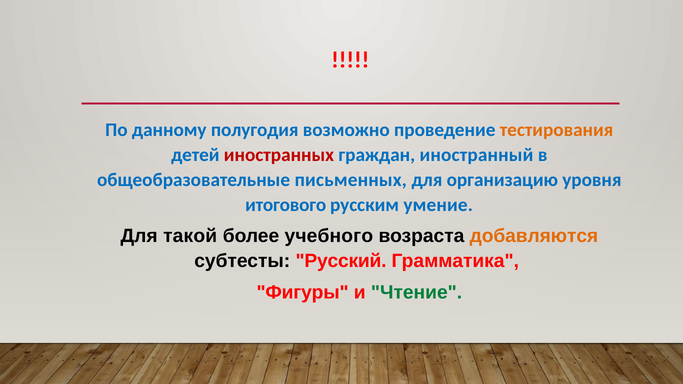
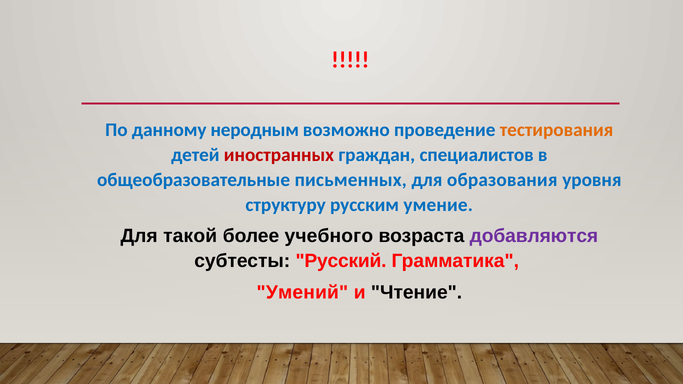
полугодия: полугодия -> неродным (255, 130)
иностранный: иностранный -> специалистов (477, 155)
организацию: организацию -> образования (502, 180)
итогового: итогового -> структуру (286, 205)
добавляются colour: orange -> purple (534, 236)
Фигуры: Фигуры -> Умений (302, 292)
Чтение colour: green -> black (417, 292)
